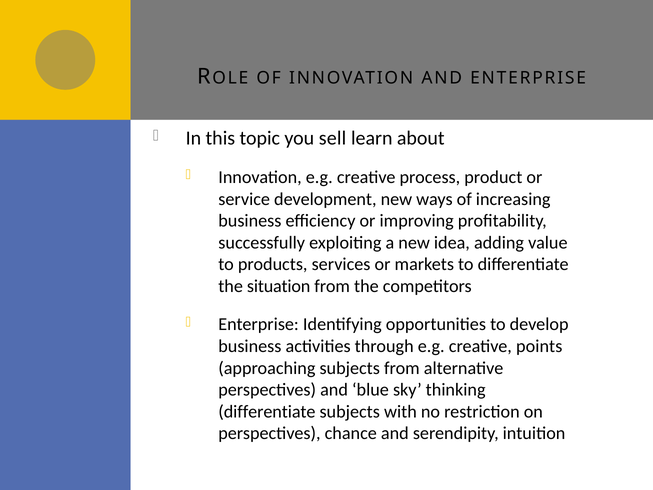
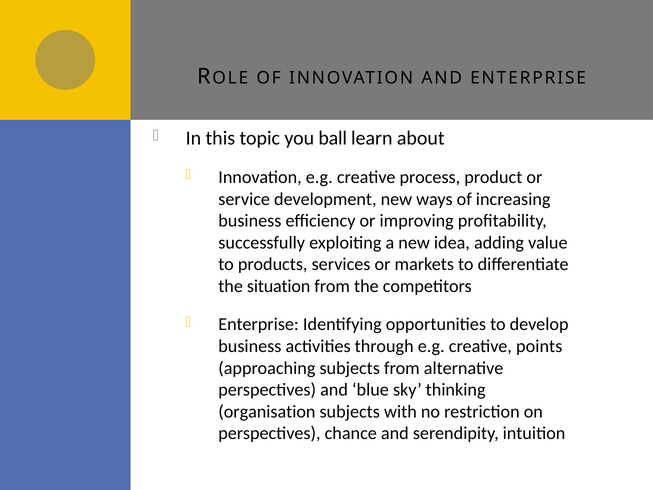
sell: sell -> ball (333, 138)
differentiate: differentiate -> organisation (267, 411)
